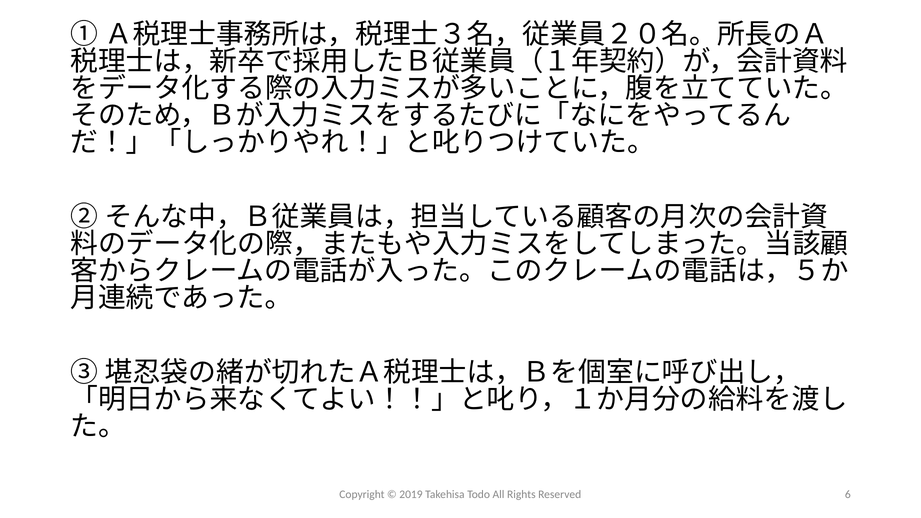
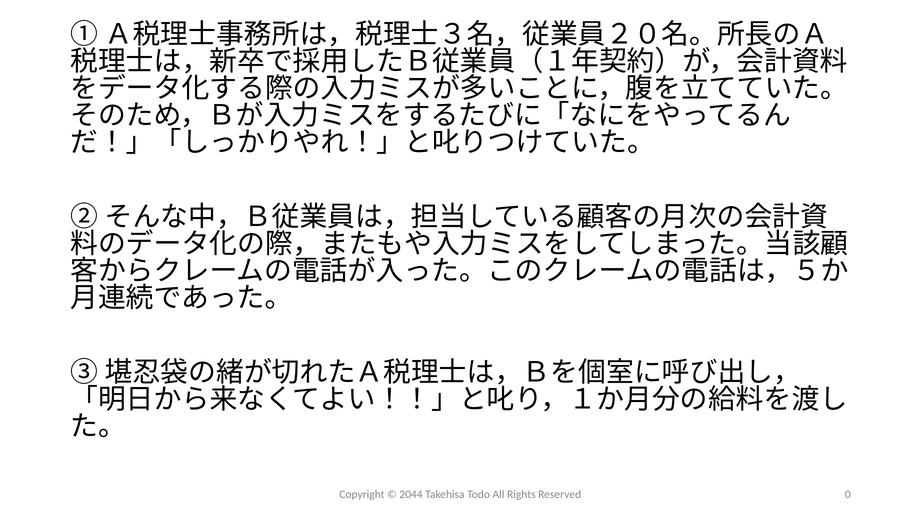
2019: 2019 -> 2044 (411, 495)
6: 6 -> 0 (848, 495)
